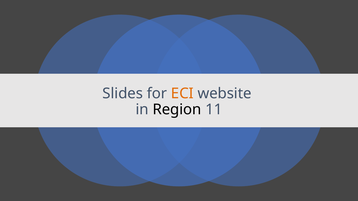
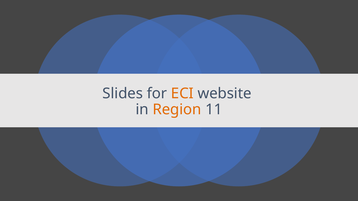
Region colour: black -> orange (177, 110)
